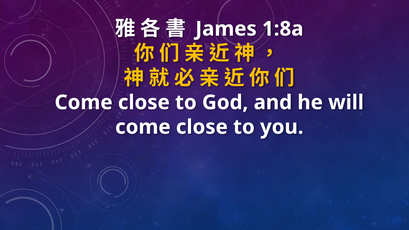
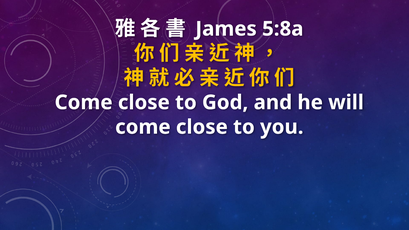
1:8a: 1:8a -> 5:8a (283, 29)
